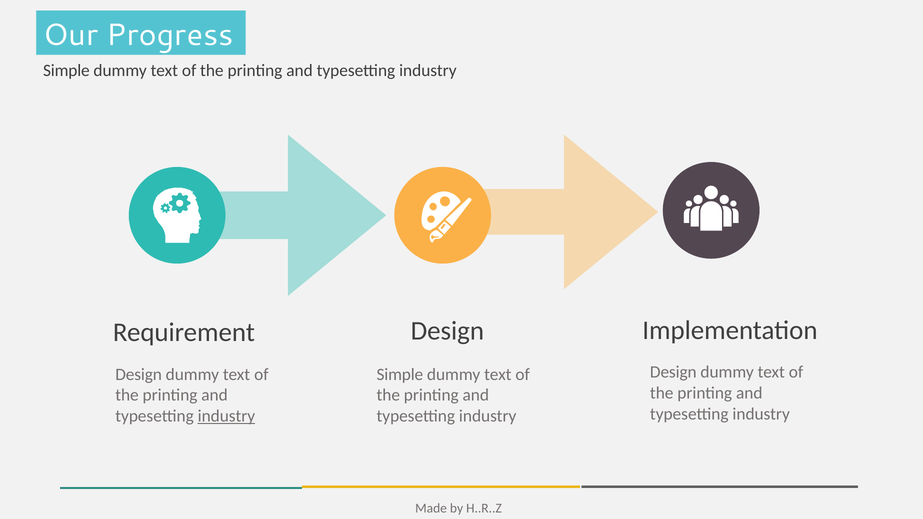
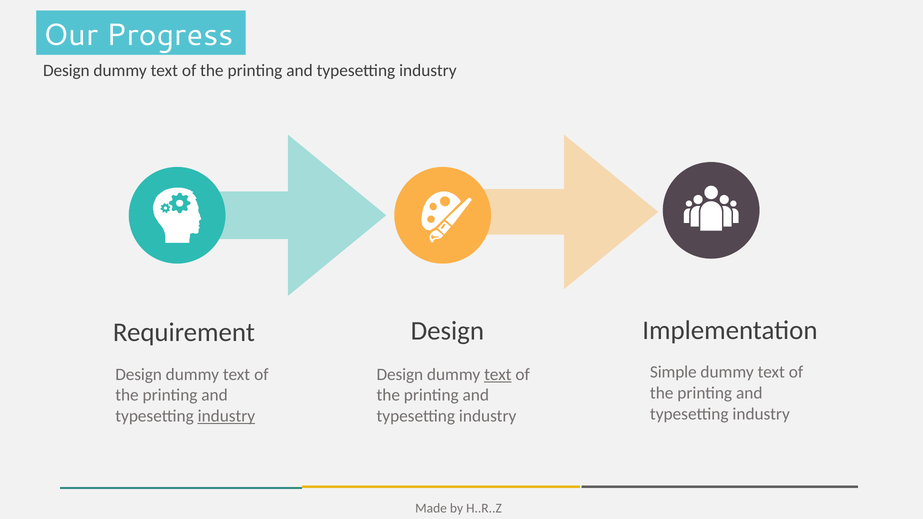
Simple: Simple -> Design (66, 70)
Design: Design -> Simple (673, 372)
Simple: Simple -> Design (400, 374)
text underline: none -> present (498, 374)
